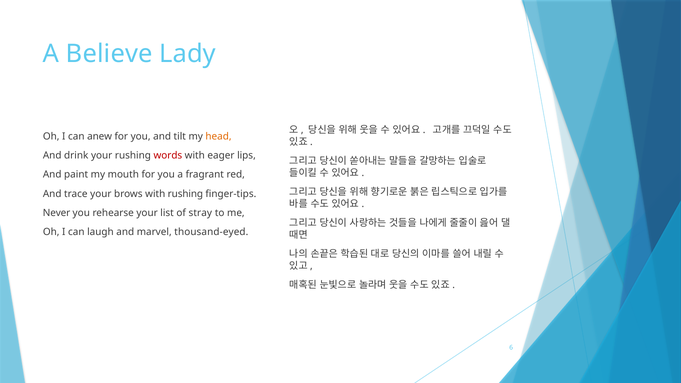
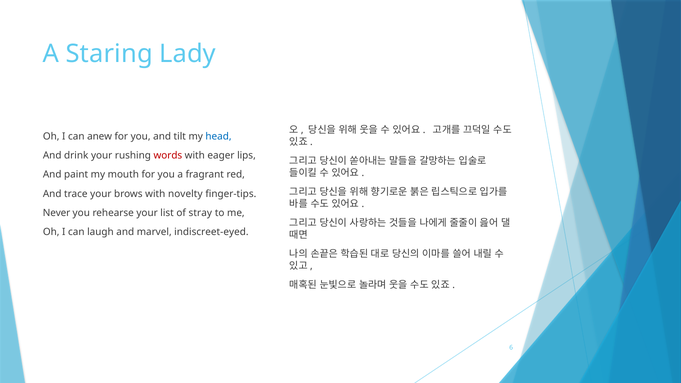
Believe: Believe -> Staring (109, 54)
head colour: orange -> blue (219, 137)
with rushing: rushing -> novelty (185, 194)
thousand-eyed: thousand-eyed -> indiscreet-eyed (211, 232)
